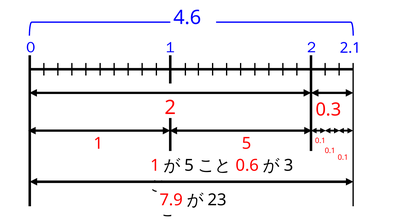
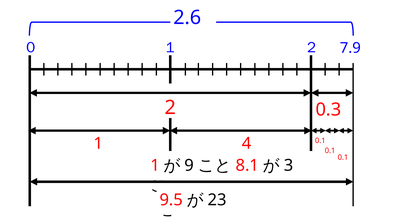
4.6: 4.6 -> 2.6 (187, 18)
2.1: 2.1 -> 7.9 (350, 48)
1 5: 5 -> 4 (247, 144)
5: 5 -> 9 (189, 166)
0.6: 0.6 -> 8.1 (247, 166)
7.9: 7.9 -> 9.5 (171, 200)
